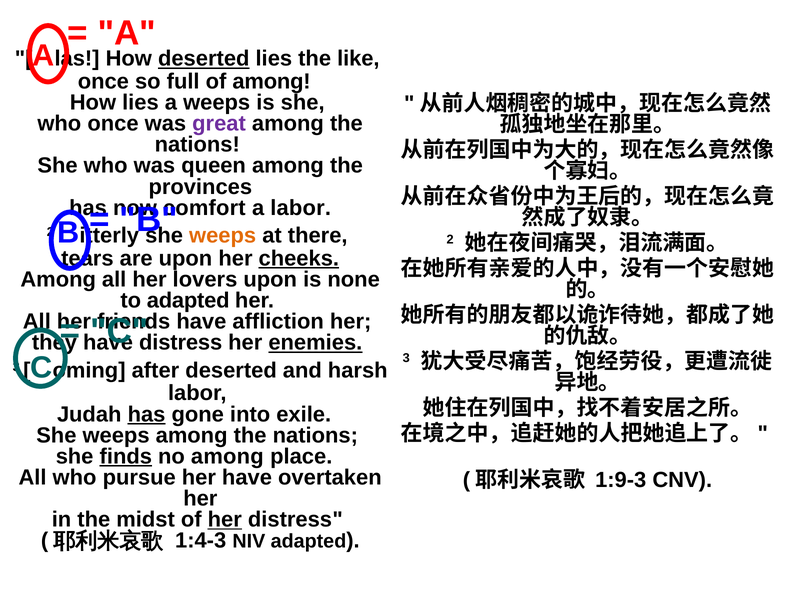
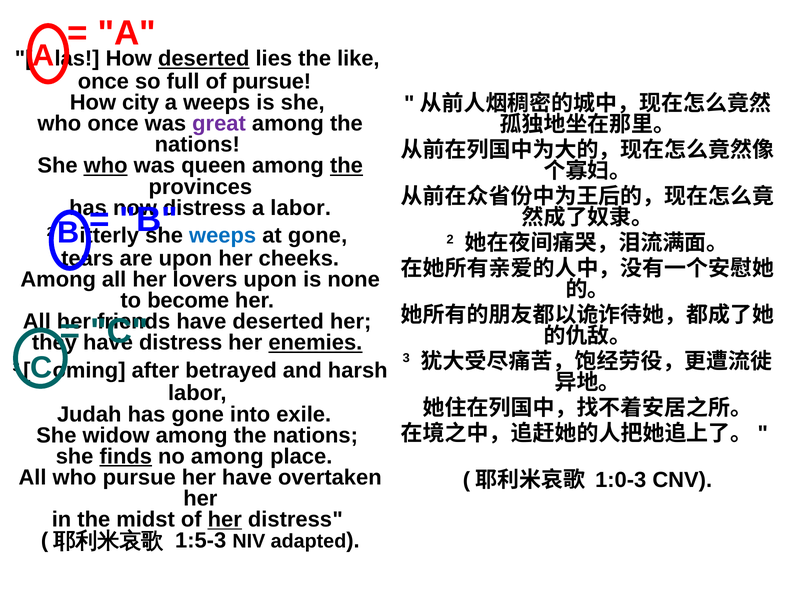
of among: among -> pursue (272, 81)
How lies: lies -> city (141, 102)
who underline: none -> present (106, 166)
the underline: none -> present (346, 166)
comfort: comfort -> distress (204, 208)
weeps colour: orange -> blue (223, 236)
at there: there -> gone (318, 236)
cheeks underline: present -> none (299, 258)
to adapted: adapted -> become (188, 300)
have affliction: affliction -> deserted (278, 321)
after deserted: deserted -> betrayed (231, 370)
has underline: present -> none (147, 414)
weeps: weeps -> widow (116, 435)
1:9-3: 1:9-3 -> 1:0-3 (621, 480)
1:4-3: 1:4-3 -> 1:5-3 (201, 540)
